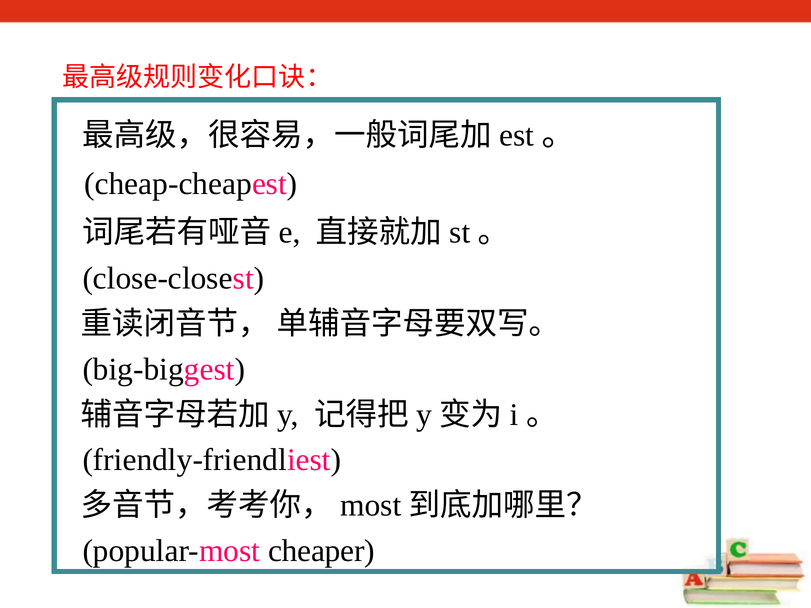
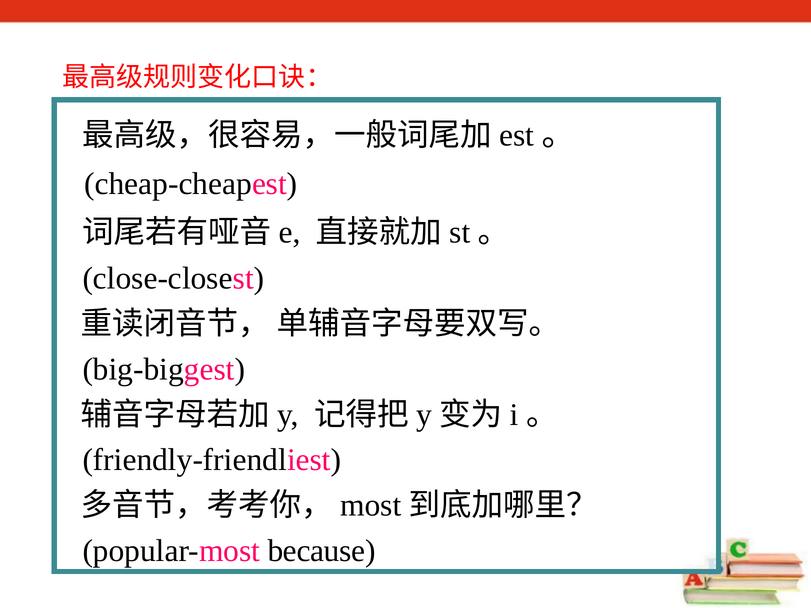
cheaper: cheaper -> because (322, 551)
